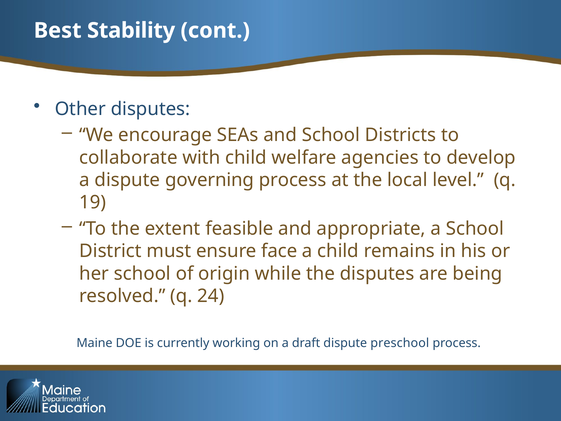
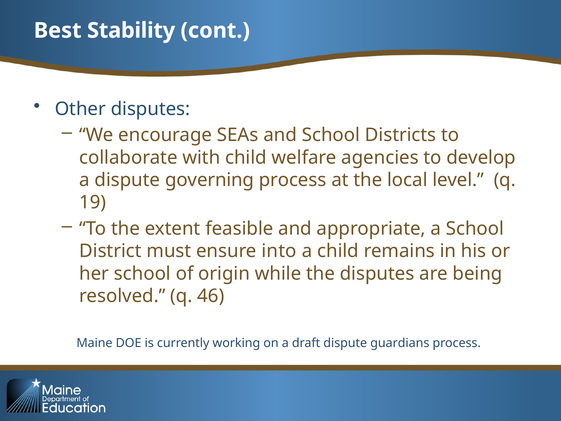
face: face -> into (279, 251)
24: 24 -> 46 (211, 296)
preschool: preschool -> guardians (400, 343)
